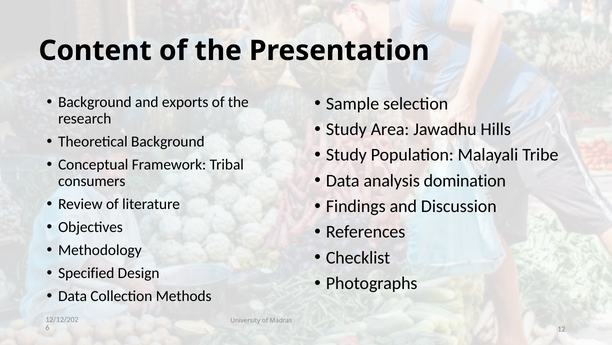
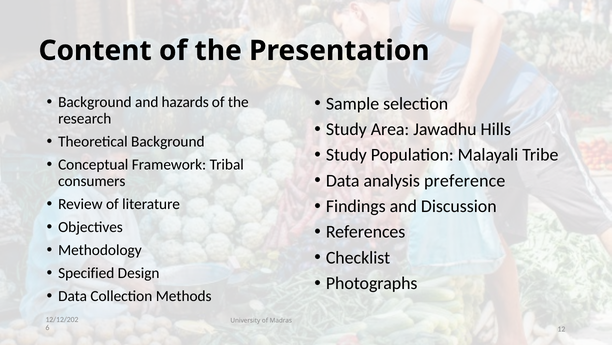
exports: exports -> hazards (185, 102)
domination: domination -> preference (465, 180)
